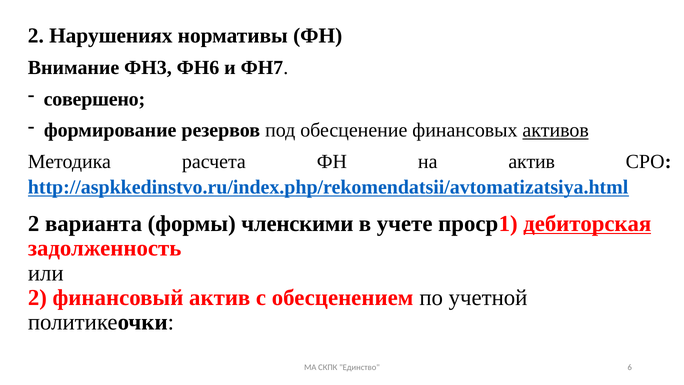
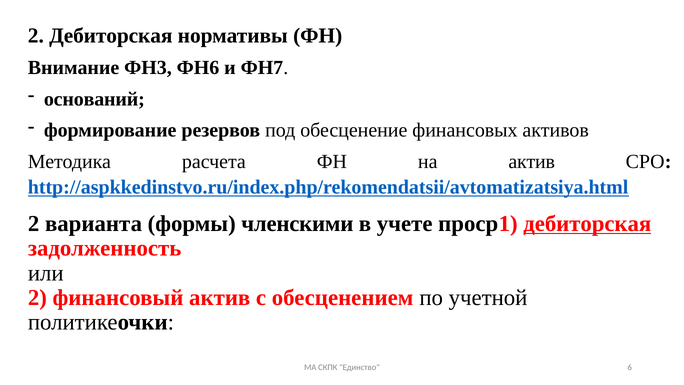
2 Нарушениях: Нарушениях -> Дебиторская (111, 35)
совершено: совершено -> оснований (94, 99)
активов underline: present -> none (556, 130)
